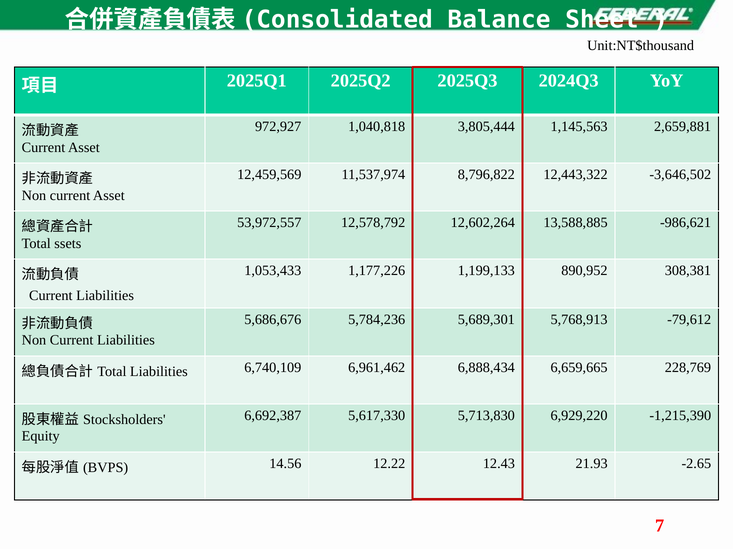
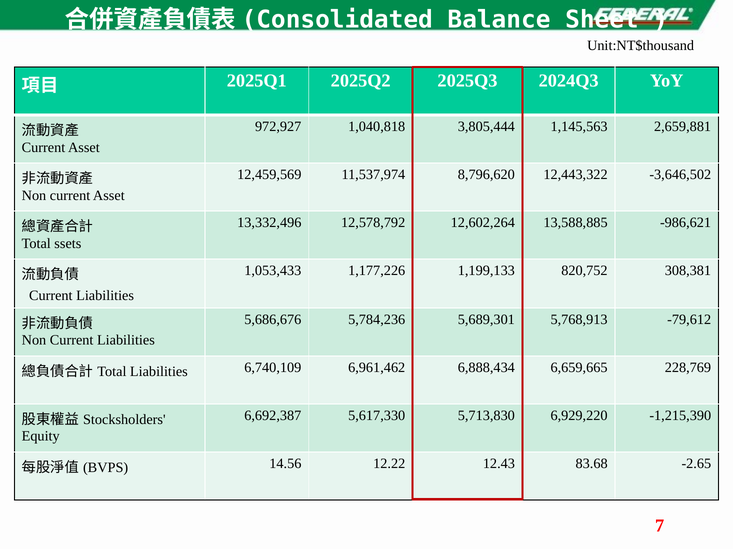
8,796,822: 8,796,822 -> 8,796,620 (486, 175)
53,972,557: 53,972,557 -> 13,332,496 (269, 223)
890,952: 890,952 -> 820,752 (584, 271)
21.93: 21.93 -> 83.68 (592, 464)
